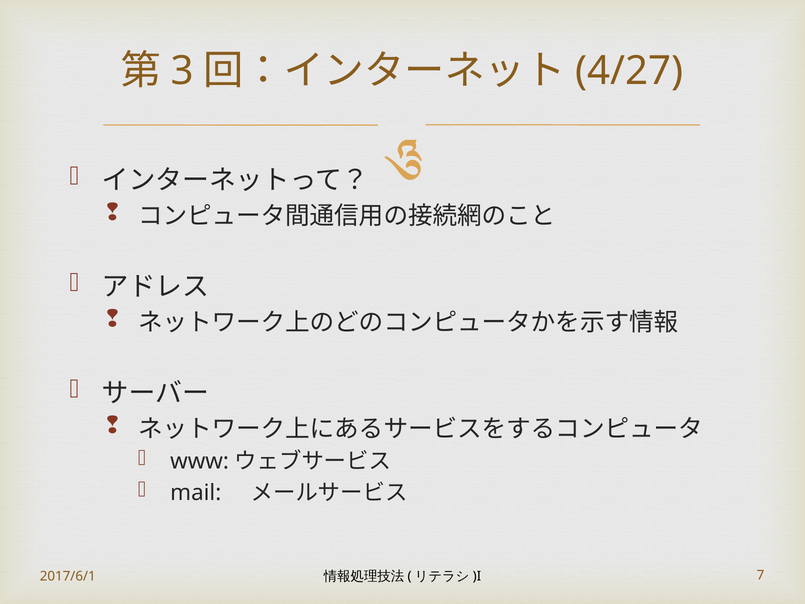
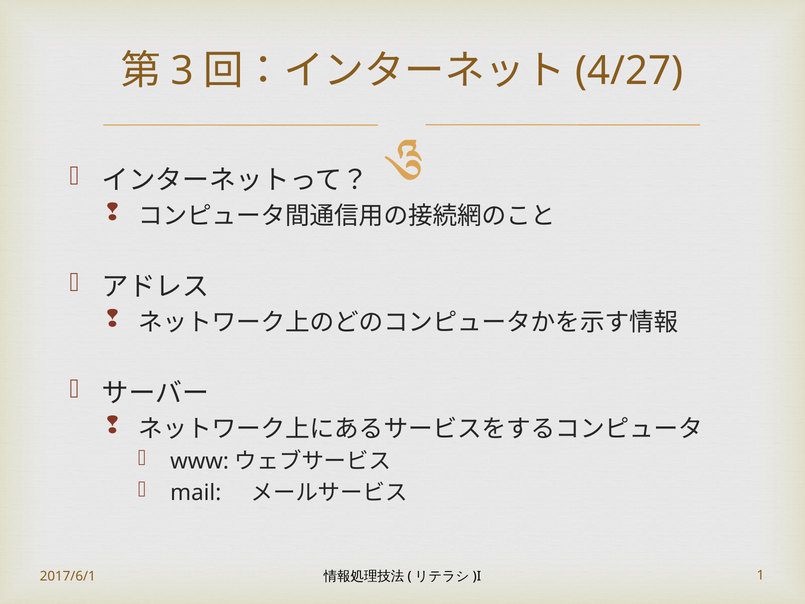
7: 7 -> 1 (760, 575)
